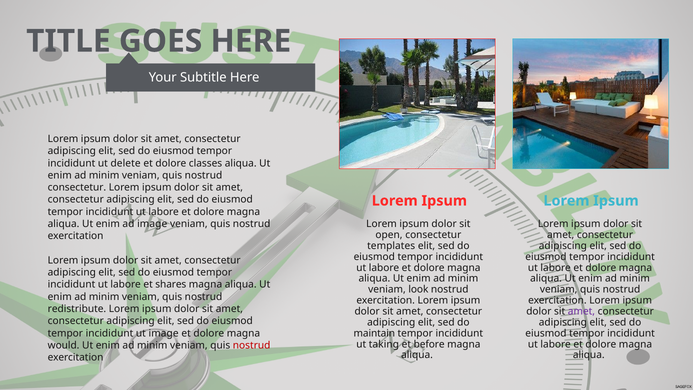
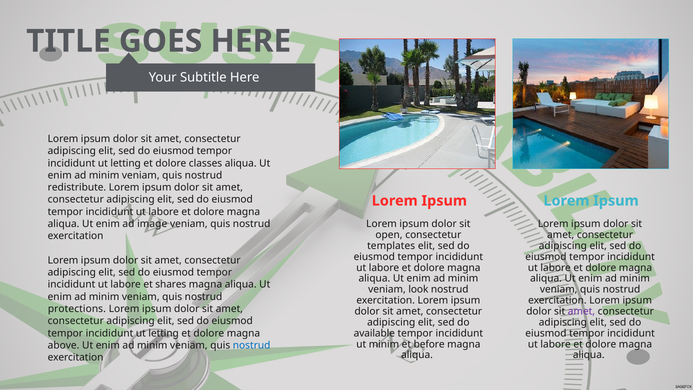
delete: delete -> letting (126, 163)
consectetur: consectetur -> redistribute (77, 187)
redistribute: redistribute -> protections (77, 309)
image: image -> letting (164, 333)
maintain: maintain -> available (374, 333)
ut taking: taking -> minim (384, 344)
would: would -> above (64, 345)
nostrud colour: red -> blue (252, 345)
